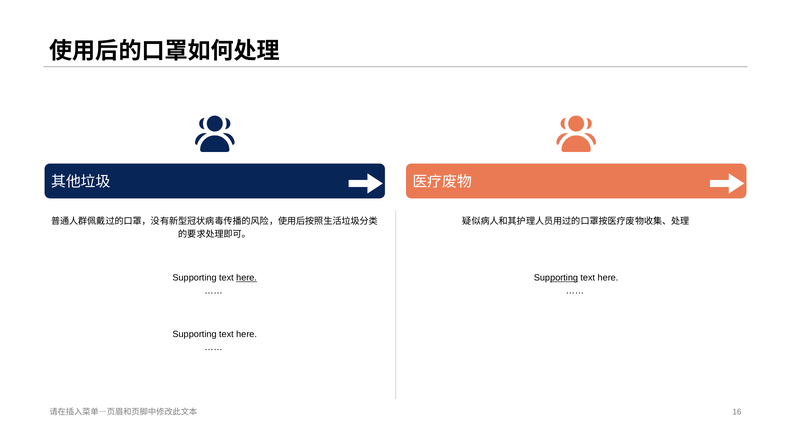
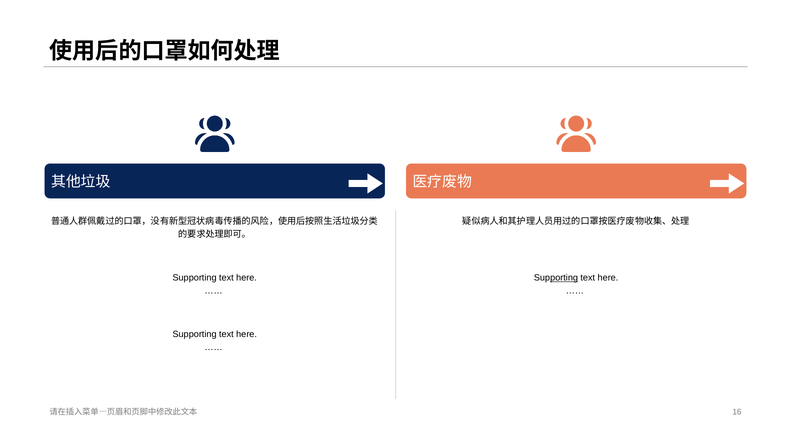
here underline: present -> none (247, 278)
